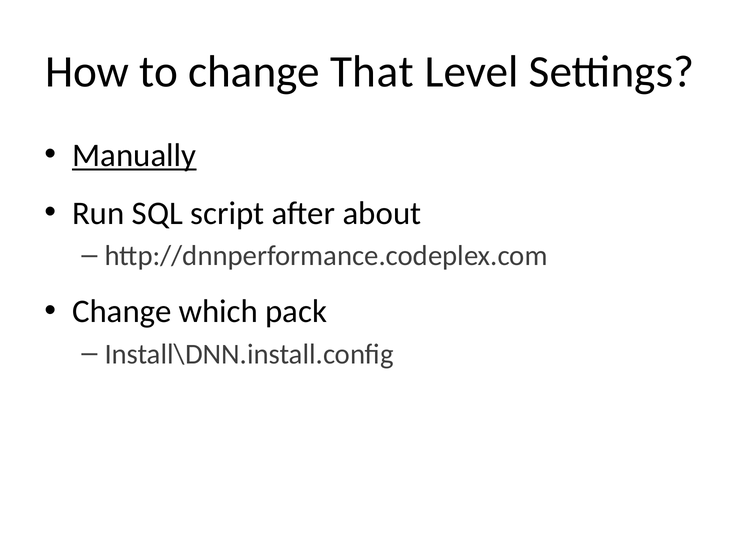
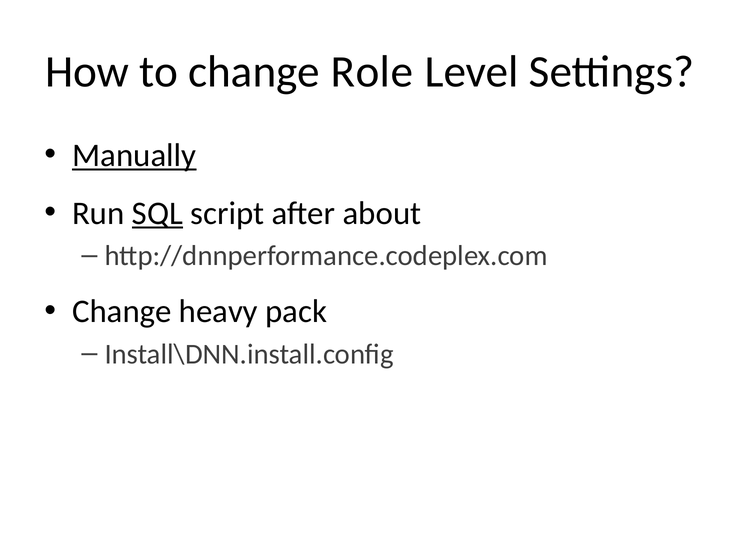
That: That -> Role (372, 72)
SQL underline: none -> present (157, 213)
which: which -> heavy (218, 312)
